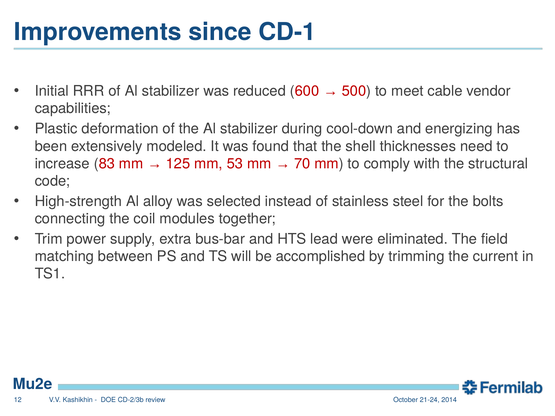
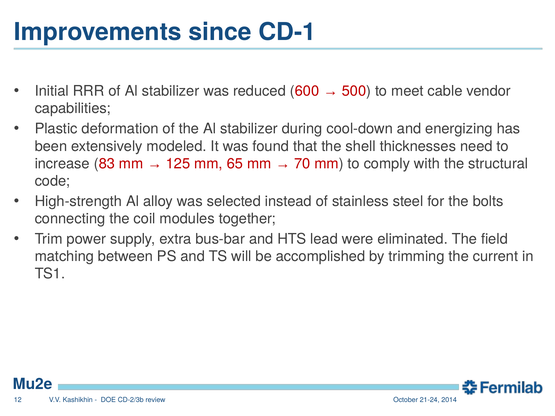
53: 53 -> 65 (235, 164)
